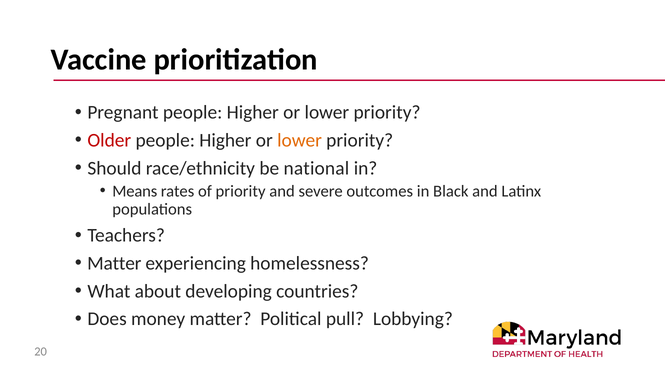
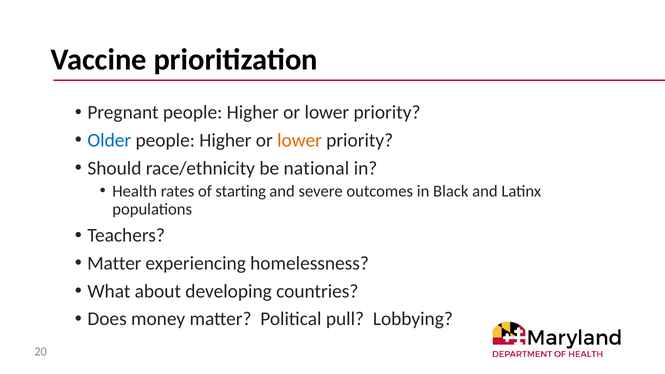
Older colour: red -> blue (109, 140)
Means: Means -> Health (135, 191)
of priority: priority -> starting (241, 191)
